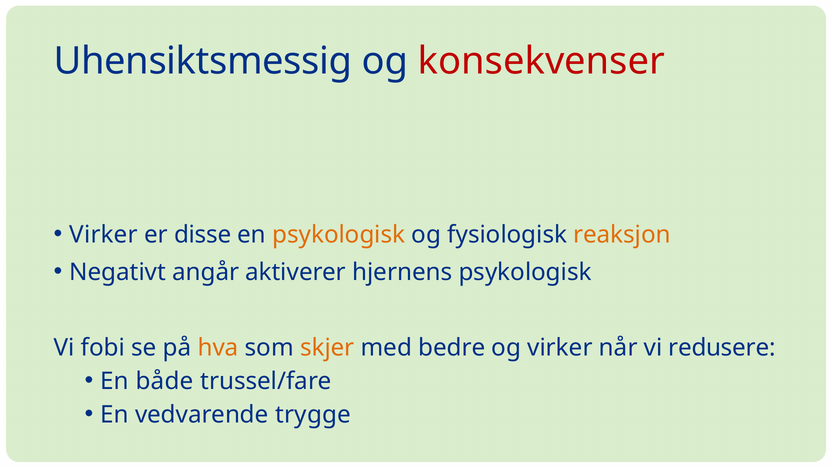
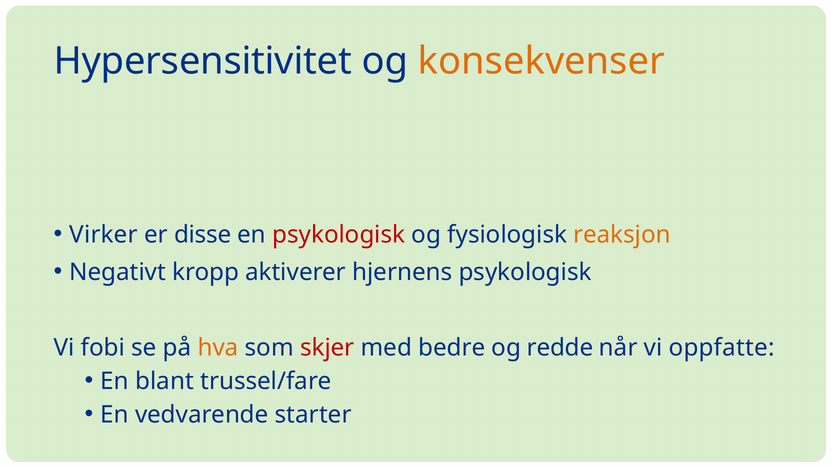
Uhensiktsmessig: Uhensiktsmessig -> Hypersensitivitet (203, 61)
konsekvenser colour: red -> orange (541, 61)
psykologisk colour: orange -> red (339, 235)
angår: angår -> kropp (206, 272)
skjer colour: orange -> red (327, 348)
og virker: virker -> redde (560, 348)
redusere: redusere -> oppfatte (722, 348)
både: både -> blant (165, 381)
trygge: trygge -> starter (313, 415)
